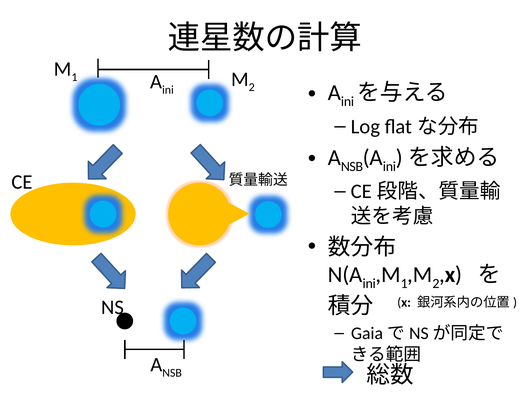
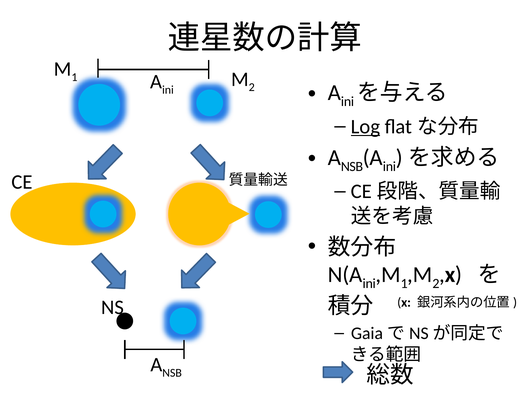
Log underline: none -> present (365, 126)
